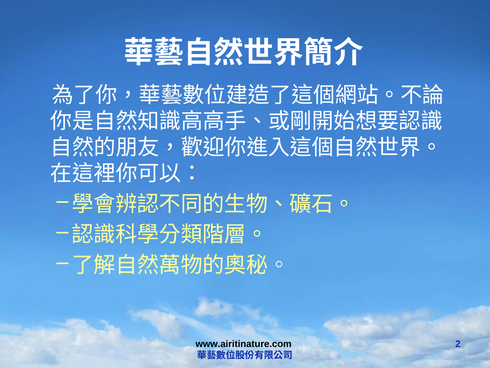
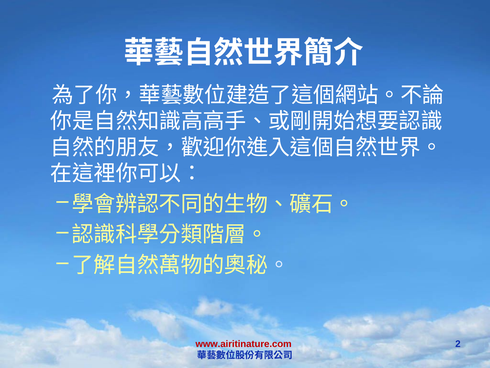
www.airitinature.com colour: black -> red (244, 344)
